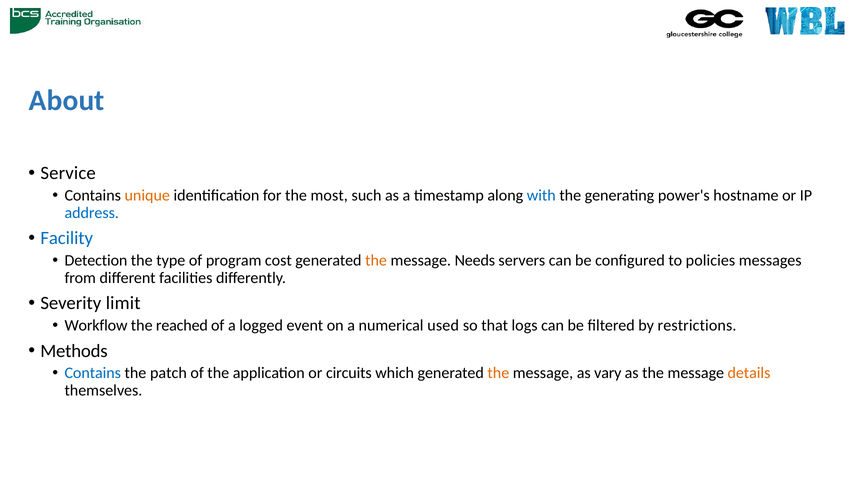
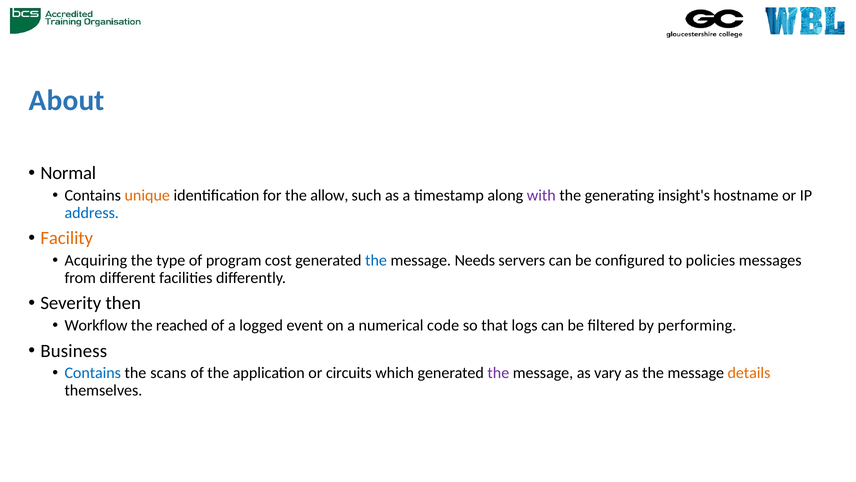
Service: Service -> Normal (68, 173)
most: most -> allow (329, 195)
with colour: blue -> purple (541, 195)
power's: power's -> insight's (684, 195)
Facility colour: blue -> orange (67, 238)
Detection: Detection -> Acquiring (96, 260)
the colour: orange -> blue (376, 260)
limit: limit -> then (123, 303)
used: used -> code (443, 325)
restrictions: restrictions -> performing (697, 325)
Methods: Methods -> Business (74, 351)
patch: patch -> scans (168, 373)
the colour: orange -> purple (498, 373)
